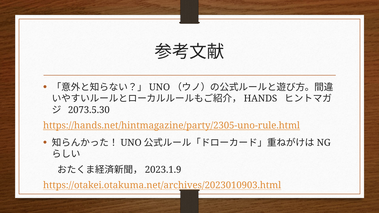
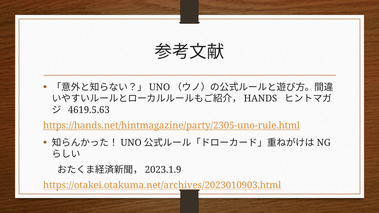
2073.5.30: 2073.5.30 -> 4619.5.63 (89, 110)
